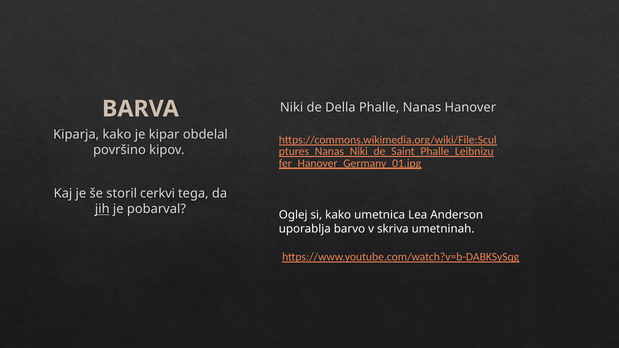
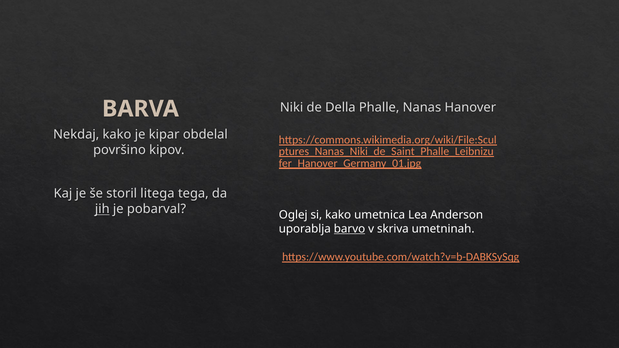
Kiparja: Kiparja -> Nekdaj (76, 134)
cerkvi: cerkvi -> litega (157, 194)
barvo underline: none -> present (350, 229)
